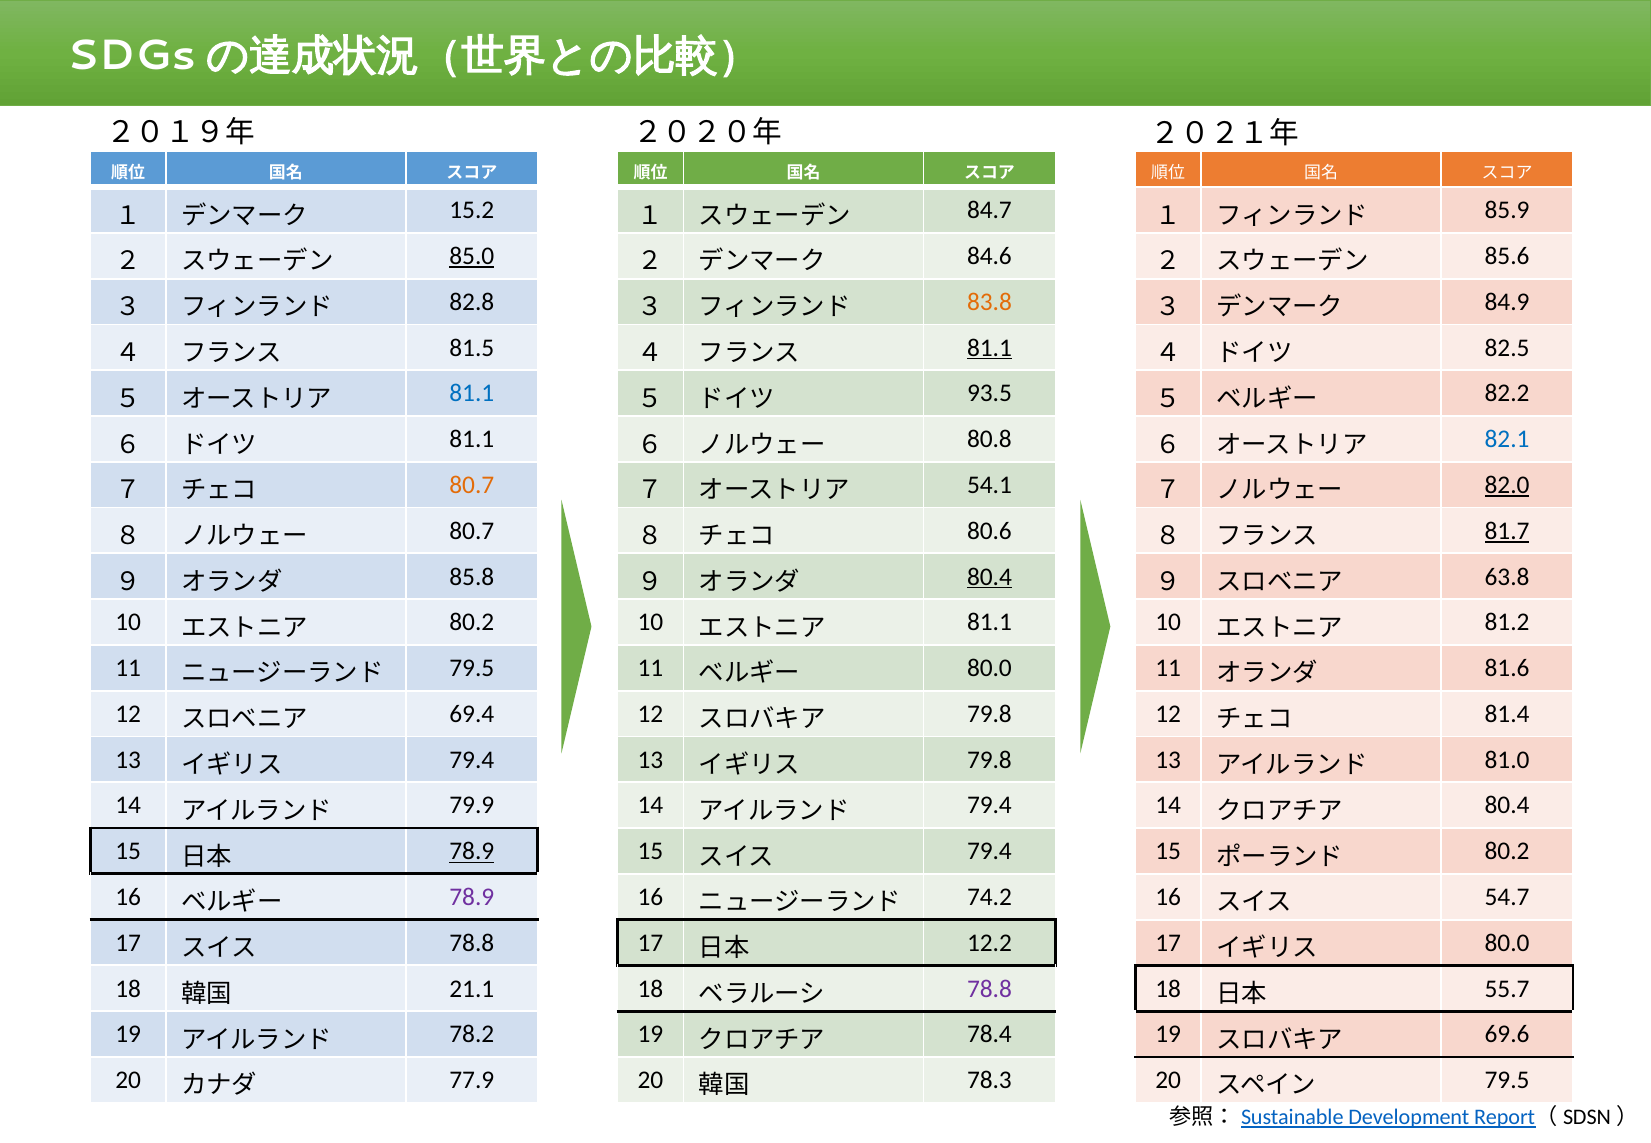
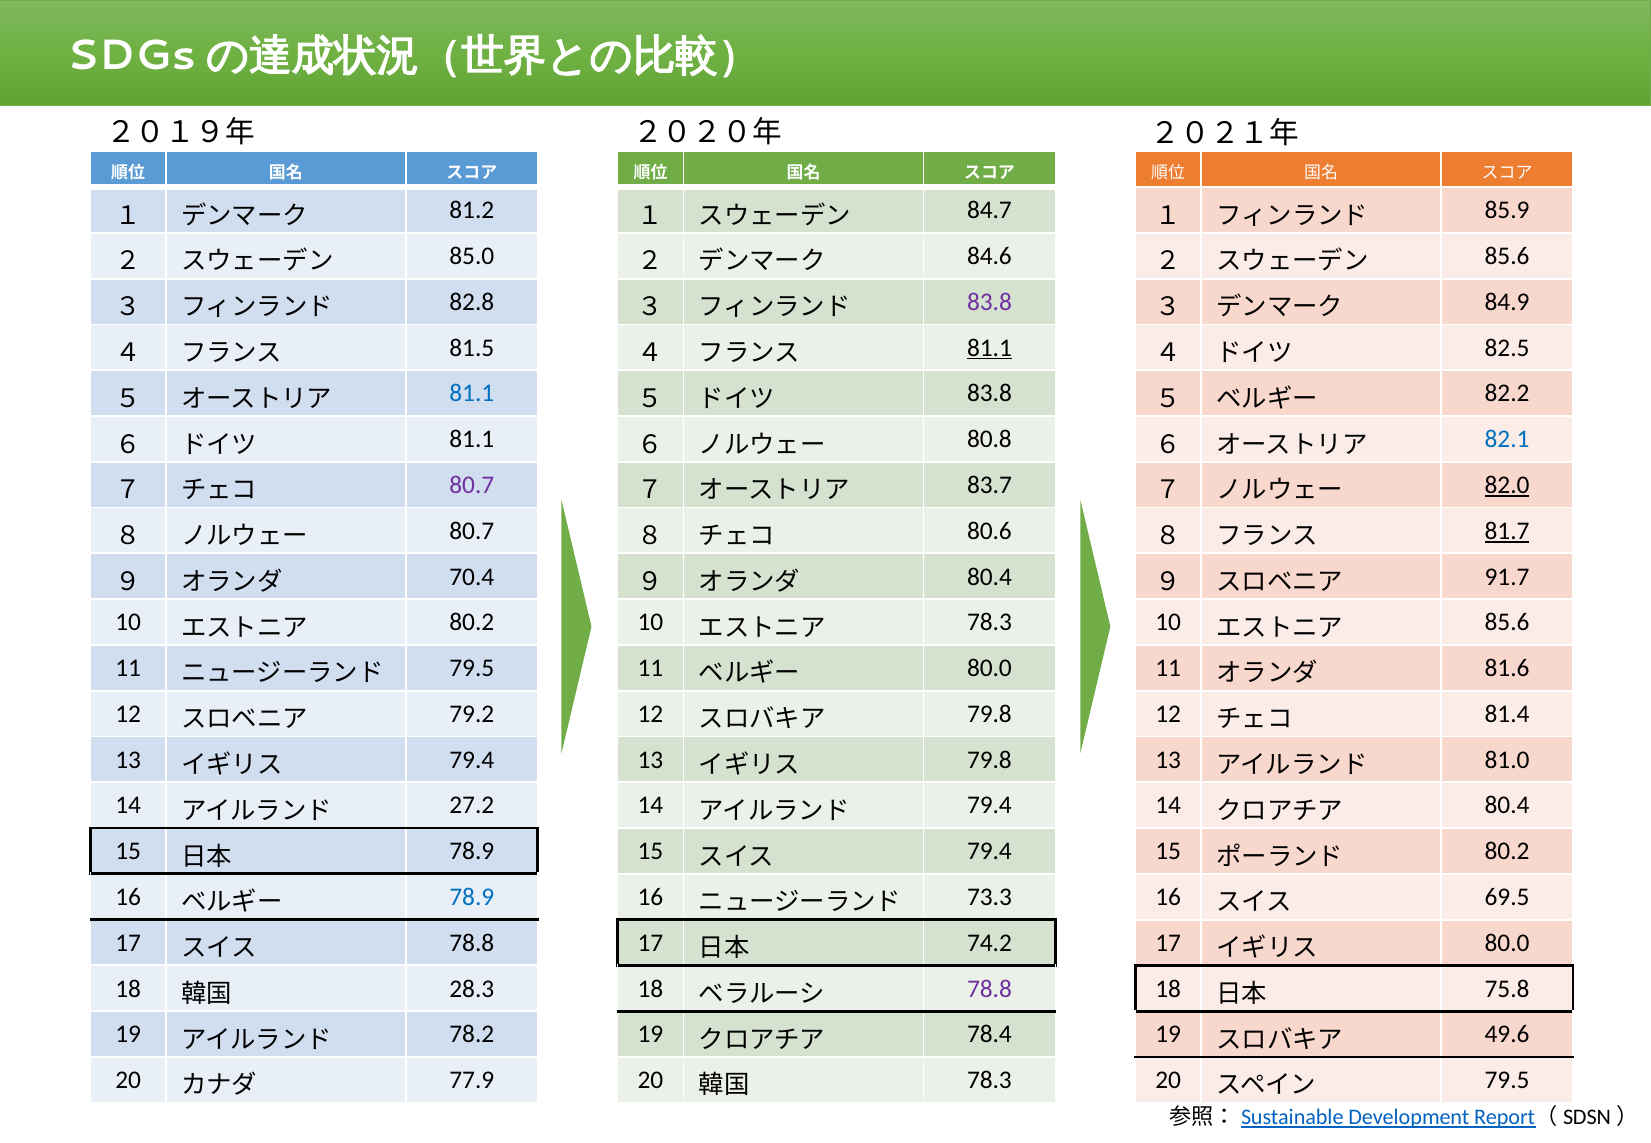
15.2: 15.2 -> 81.2 (472, 210)
85.0 underline: present -> none (472, 256)
83.8 colour: orange -> purple (989, 302)
93.5: 93.5 -> 83.8 (989, 394)
80.7 colour: orange -> purple (472, 485)
54.1: 54.1 -> 83.7 (989, 485)
85.8: 85.8 -> 70.4 (472, 577)
80.4 underline: present -> none (989, 577)
63.8: 63.8 -> 91.7 (1507, 577)
81.1: 81.1 -> 78.3 (989, 622)
81.2: 81.2 -> 85.6 (1507, 622)
69.4: 69.4 -> 79.2 (472, 714)
79.9: 79.9 -> 27.2 (472, 806)
78.9 underline: present -> none (472, 851)
78.9 colour: purple -> blue (472, 897)
74.2: 74.2 -> 73.3 (989, 897)
54.7: 54.7 -> 69.5 (1507, 897)
12.2: 12.2 -> 74.2 (989, 943)
21.1: 21.1 -> 28.3 (472, 989)
55.7: 55.7 -> 75.8 (1507, 989)
69.6: 69.6 -> 49.6 (1507, 1034)
